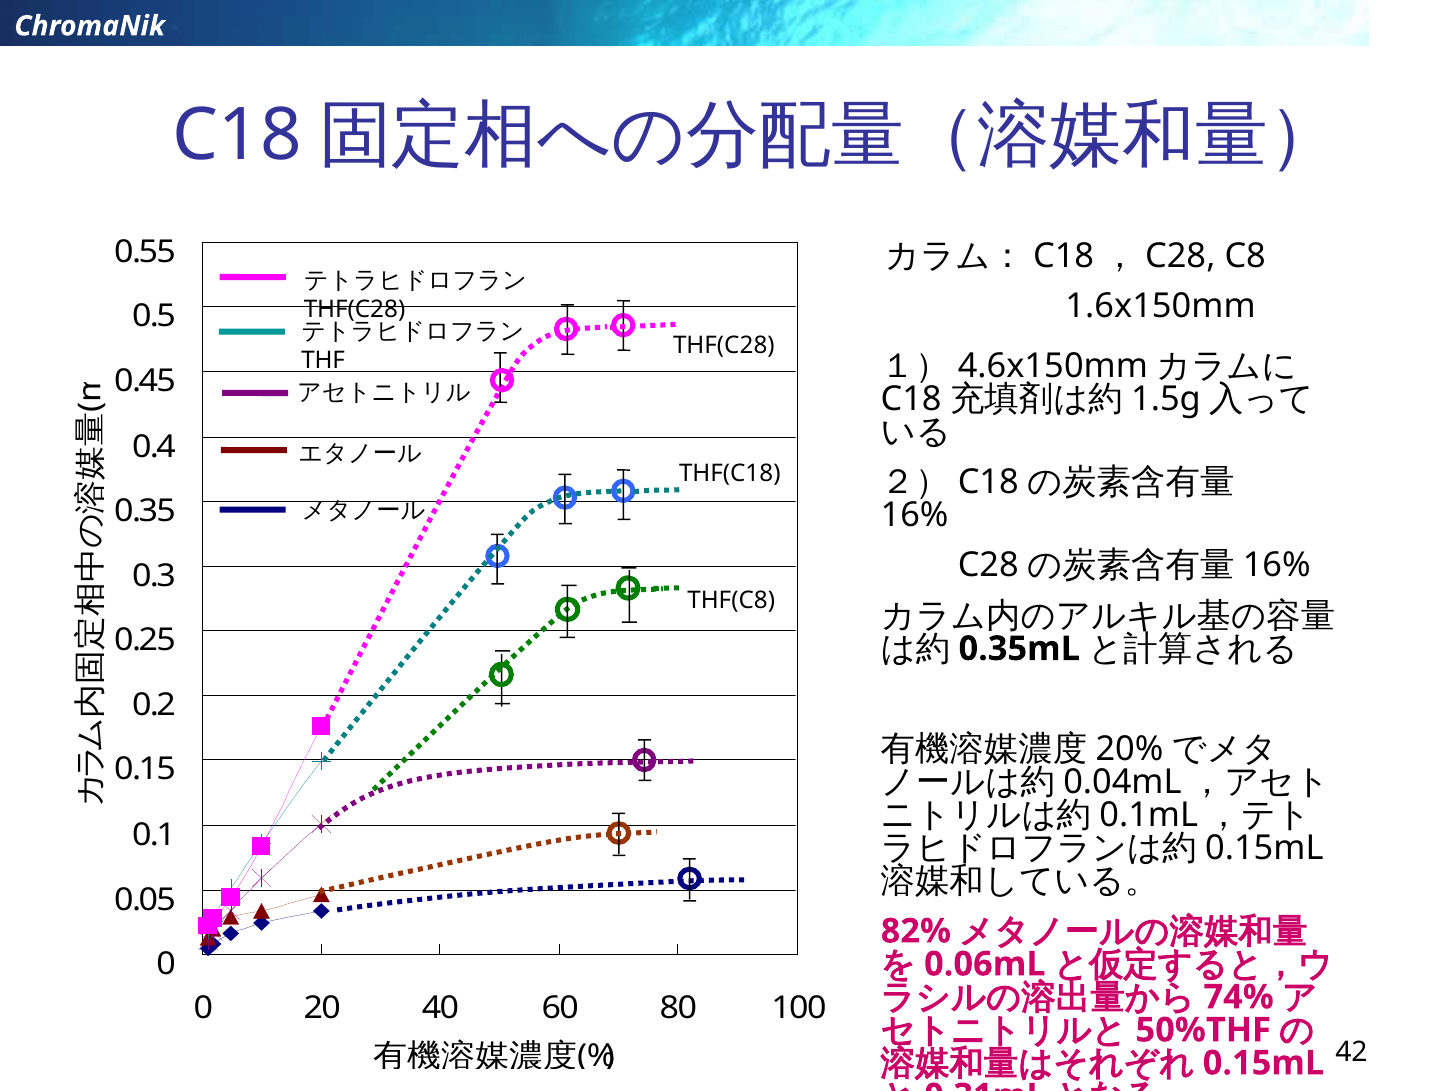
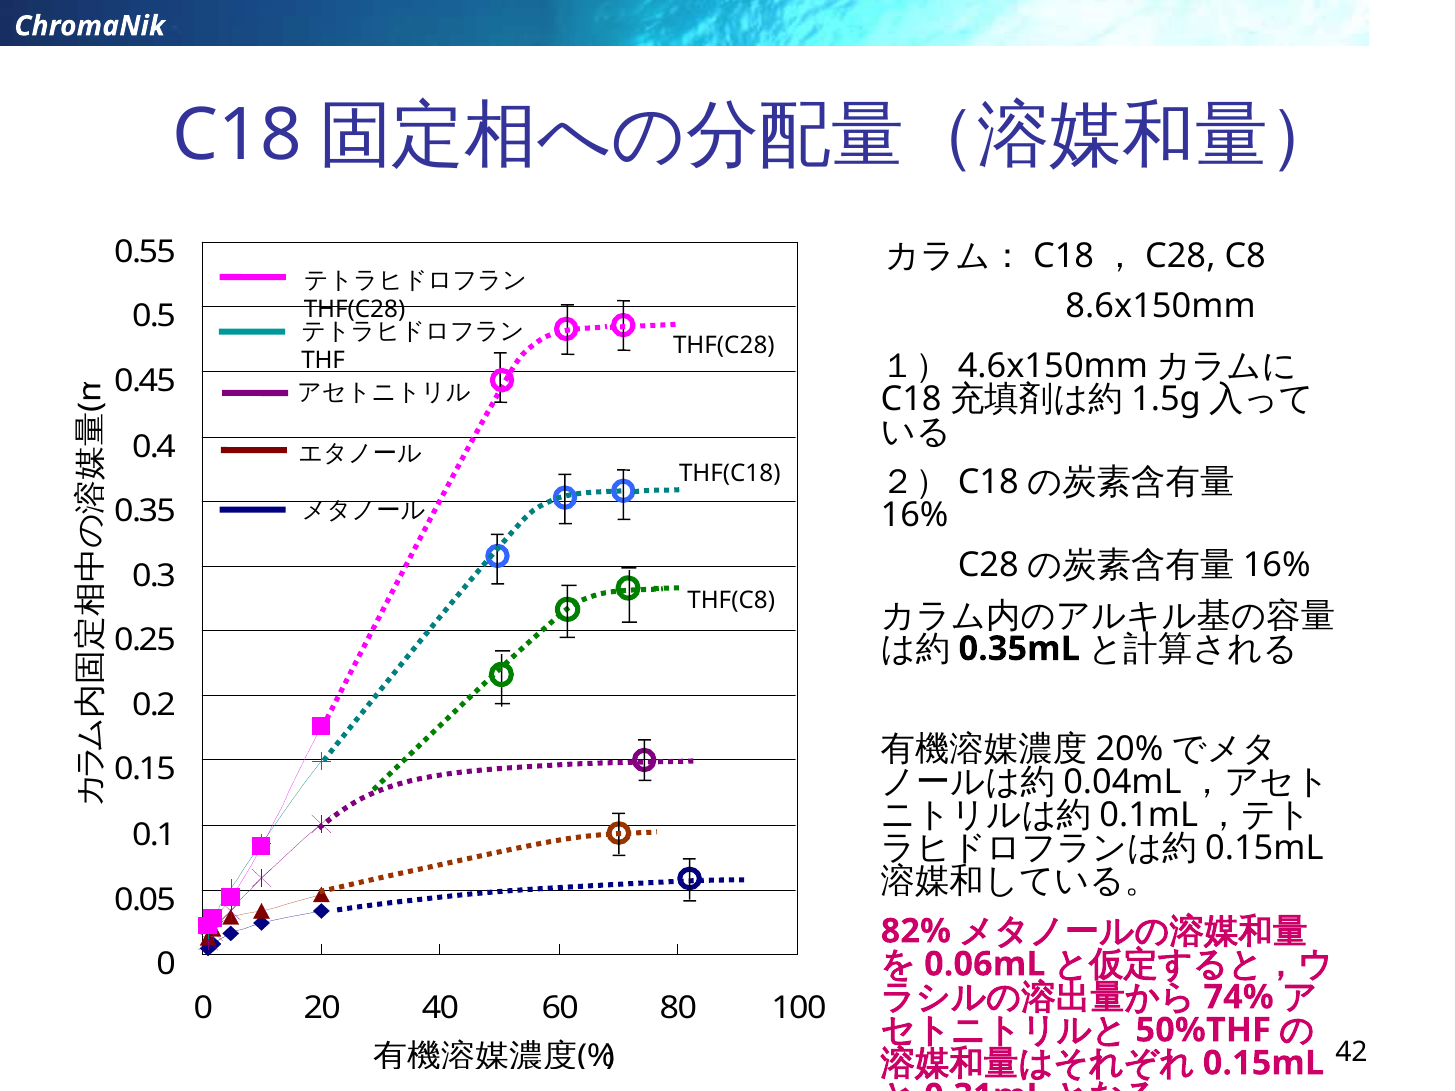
1.6x150mm: 1.6x150mm -> 8.6x150mm (1161, 307)
